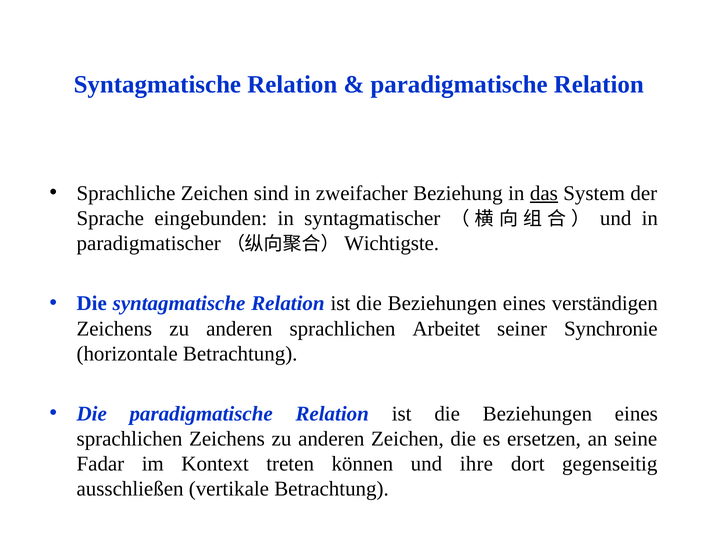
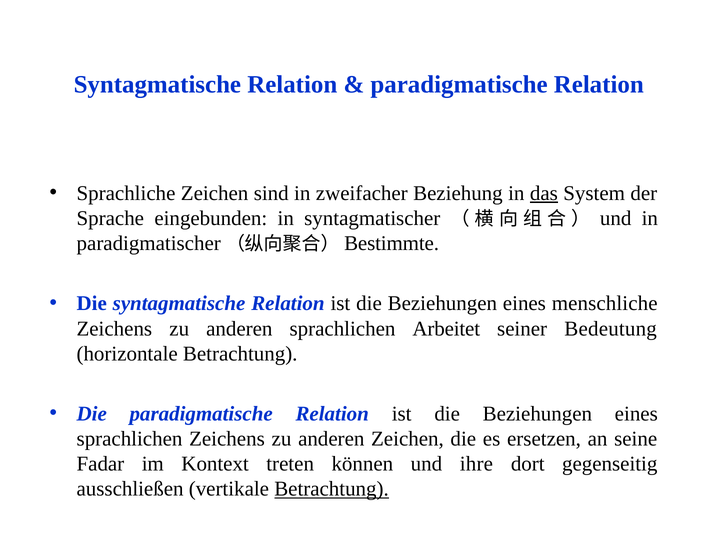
Wichtigste: Wichtigste -> Bestimmte (392, 244)
verständigen: verständigen -> menschliche (605, 304)
Synchronie: Synchronie -> Bedeutung (611, 329)
Betrachtung underline: none -> present (332, 489)
